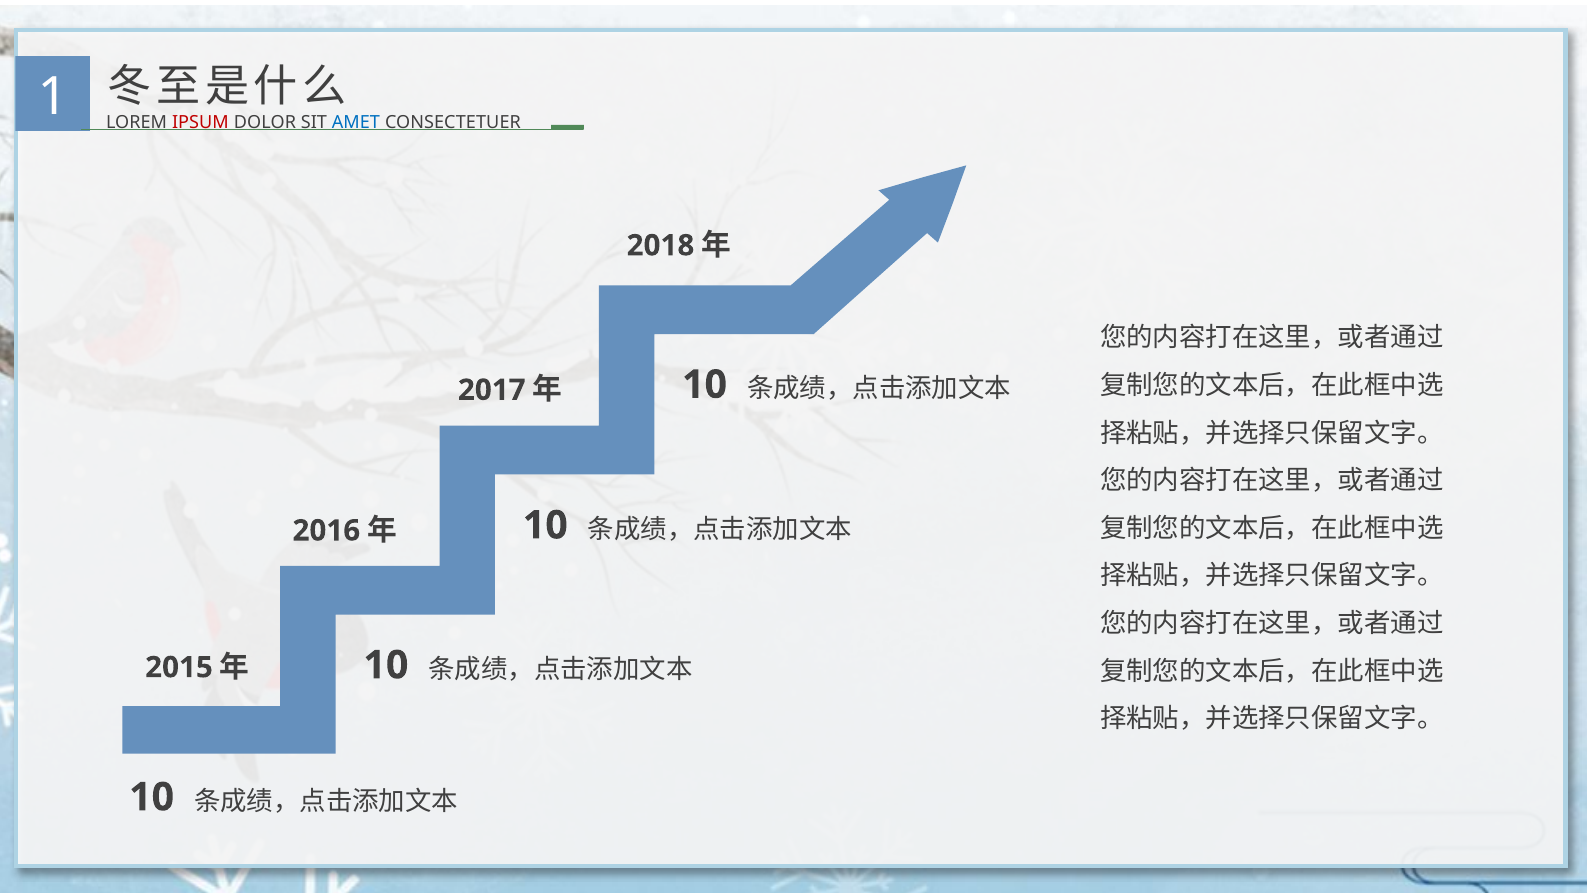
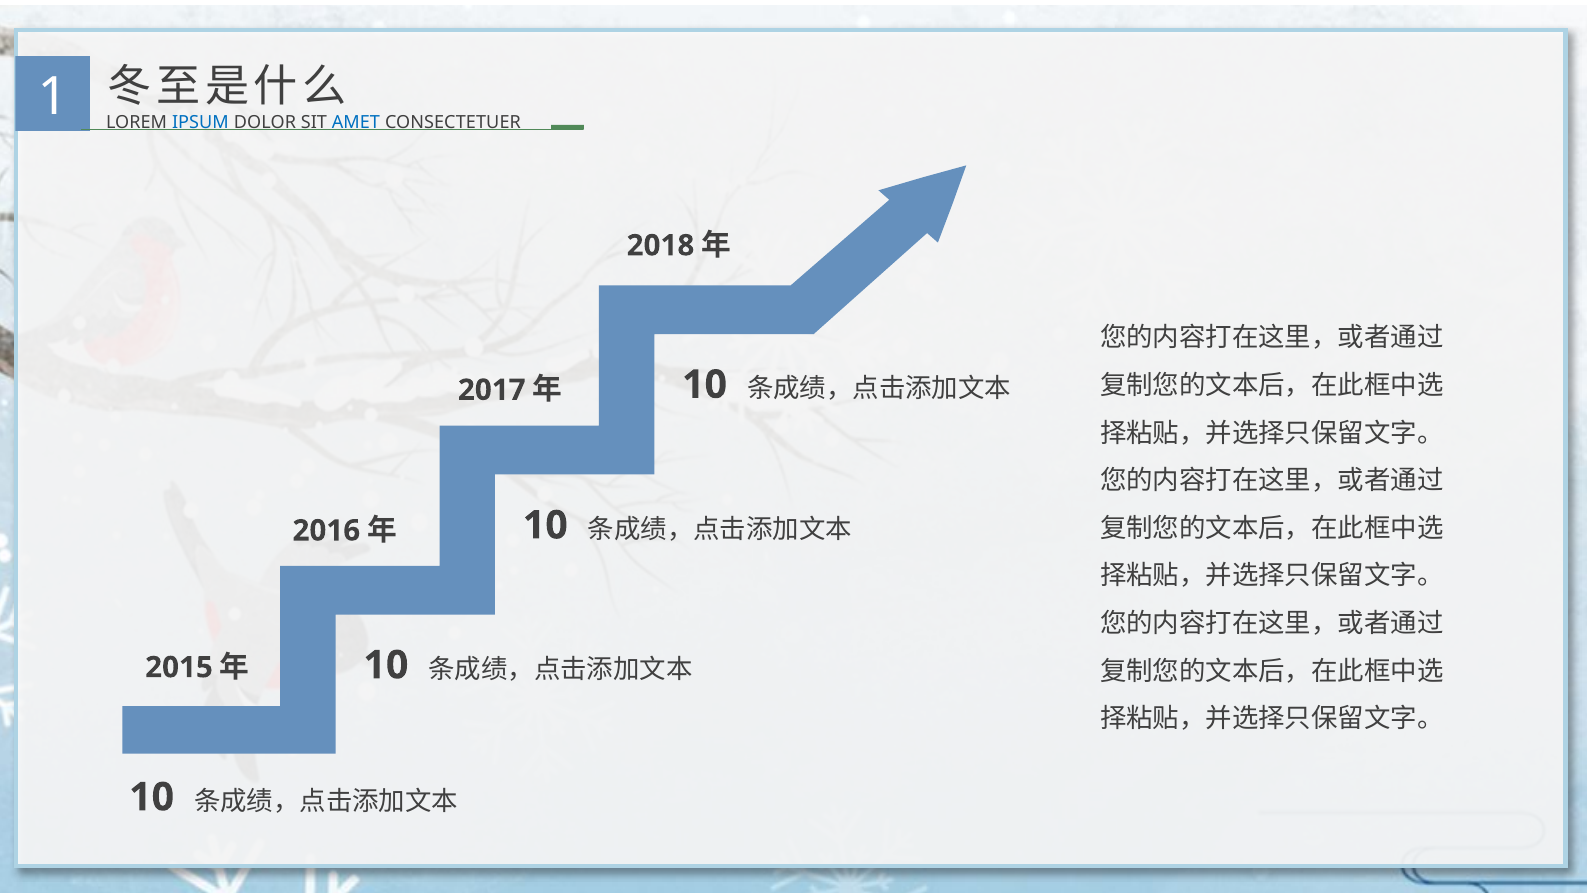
IPSUM colour: red -> blue (200, 122)
